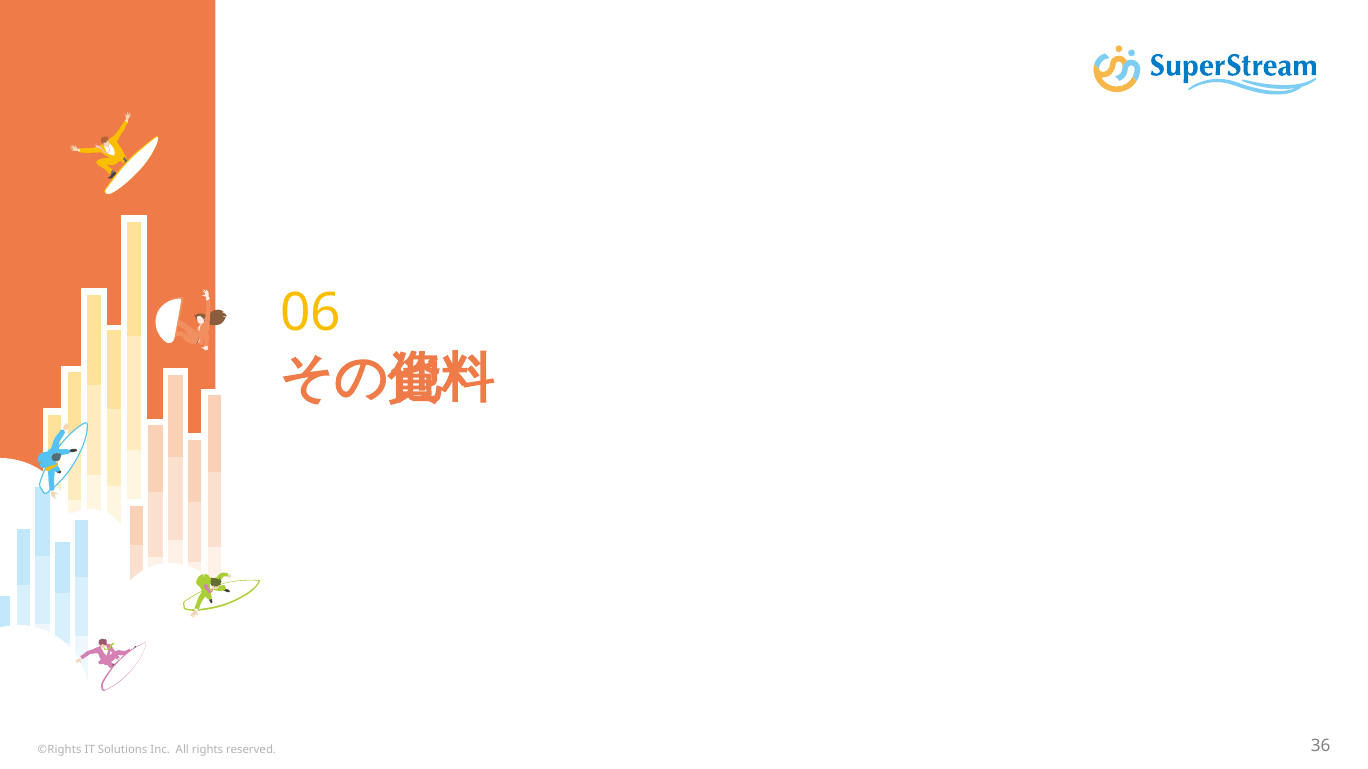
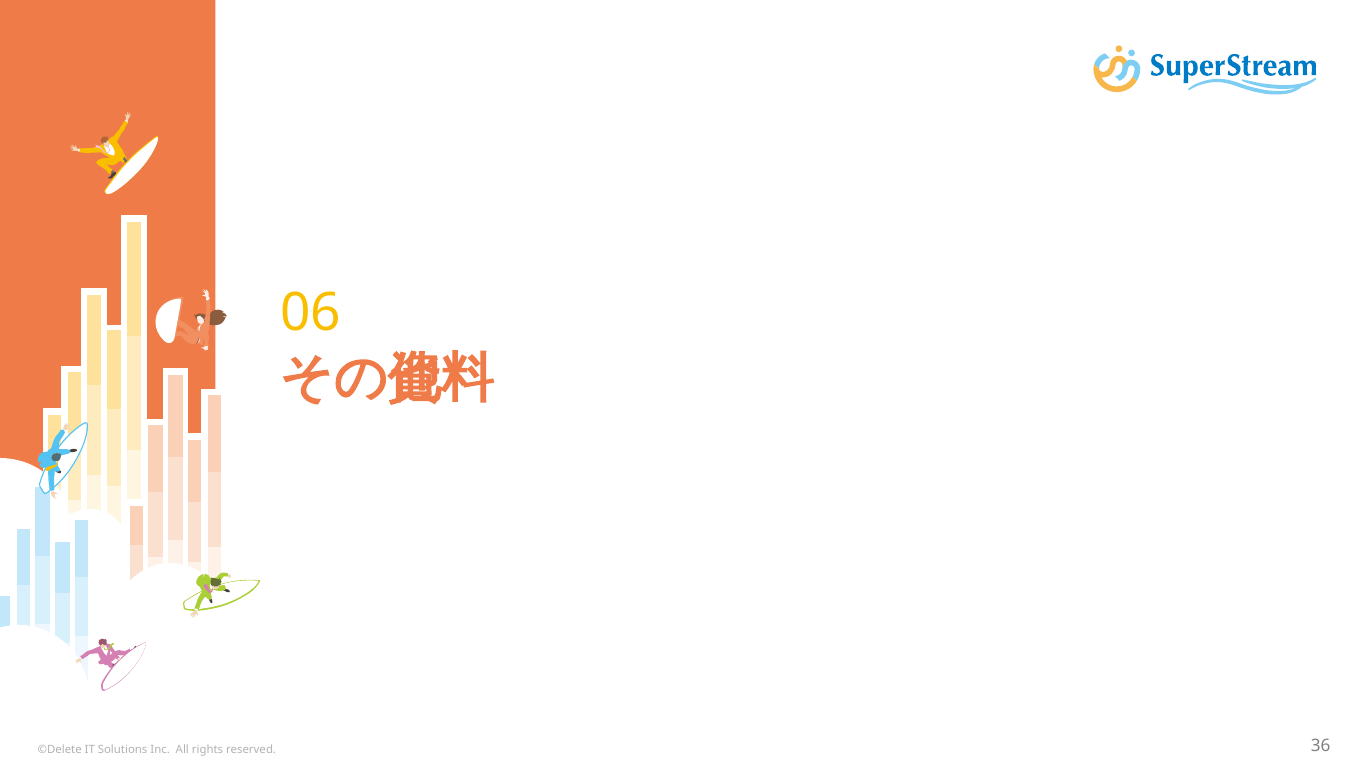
©Rights: ©Rights -> ©Delete (60, 750)
